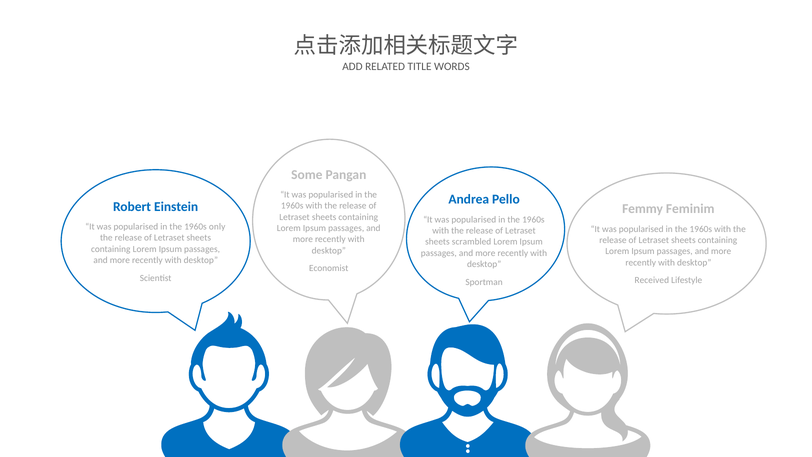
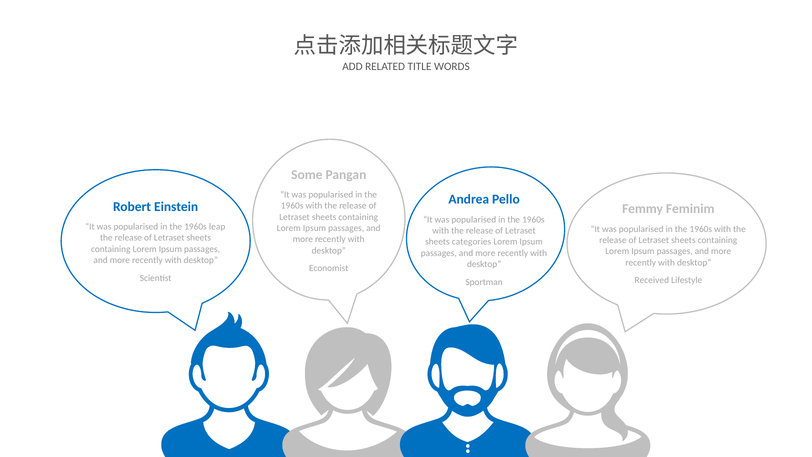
only: only -> leap (217, 227)
scrambled: scrambled -> categories (472, 242)
